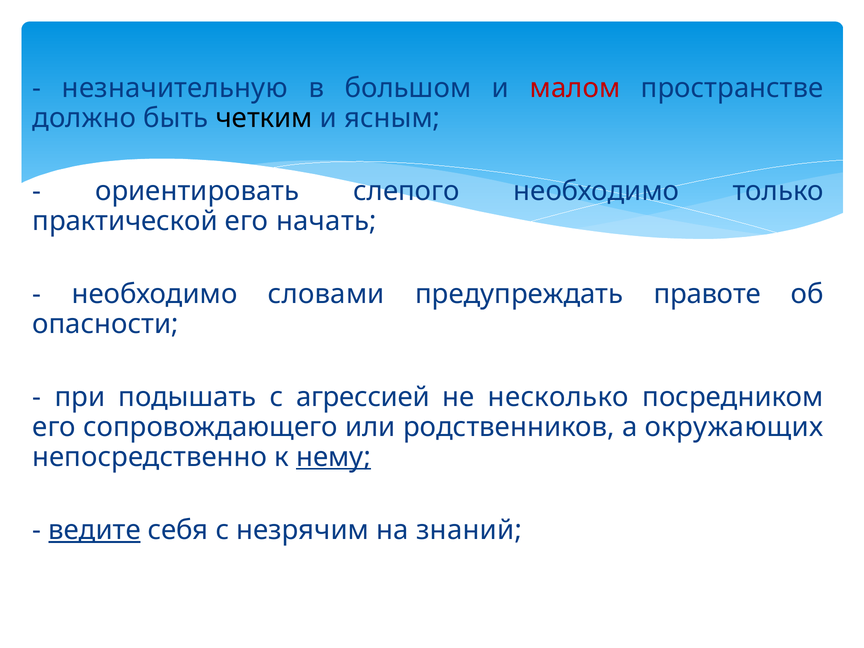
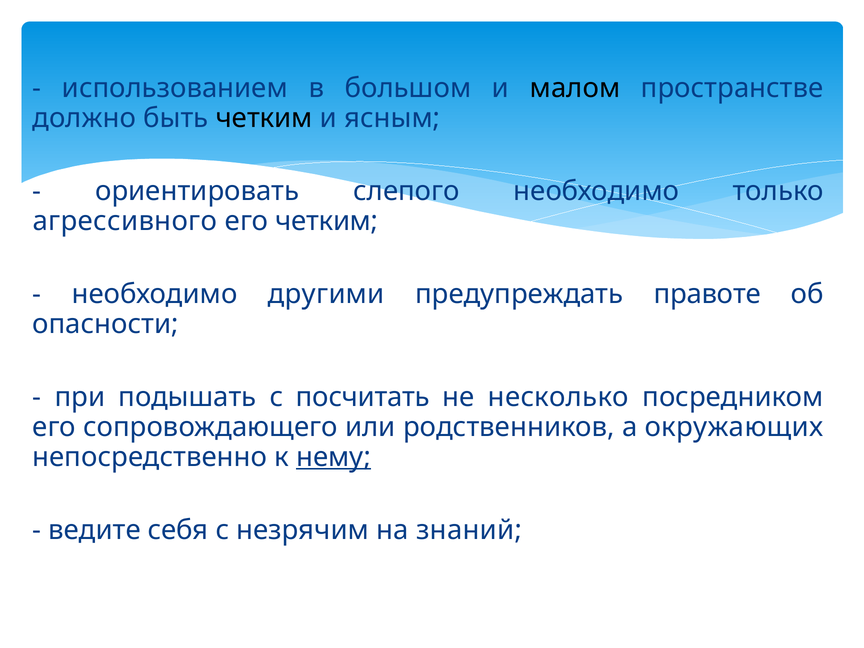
незначительную: незначительную -> использованием (175, 88)
малом colour: red -> black (575, 88)
практической: практической -> агрессивного (125, 221)
его начать: начать -> четким (327, 221)
словами: словами -> другими (326, 294)
агрессией: агрессией -> посчитать (363, 397)
ведите underline: present -> none (95, 530)
